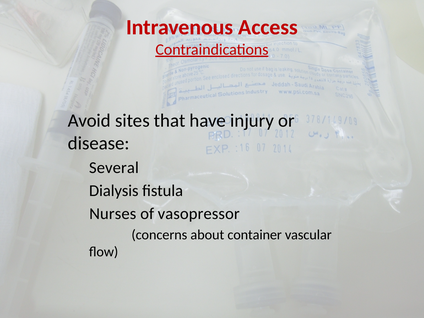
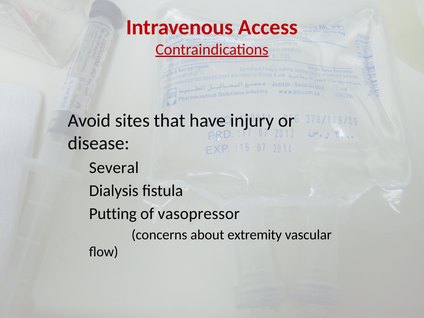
Nurses: Nurses -> Putting (113, 214)
container: container -> extremity (255, 235)
